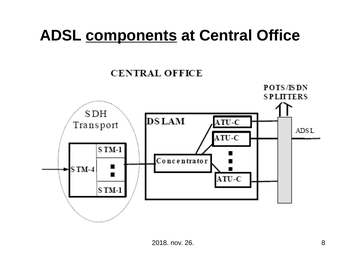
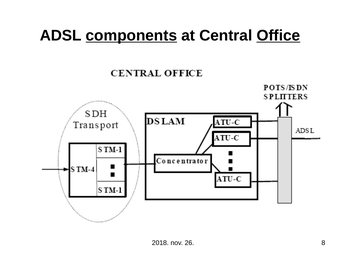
Office underline: none -> present (278, 35)
